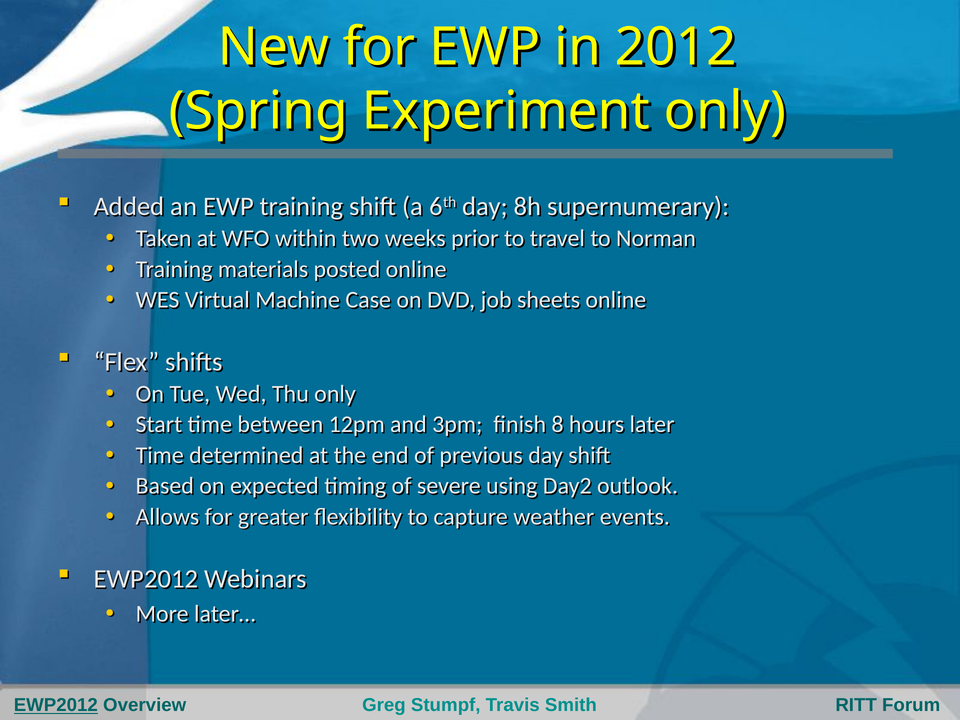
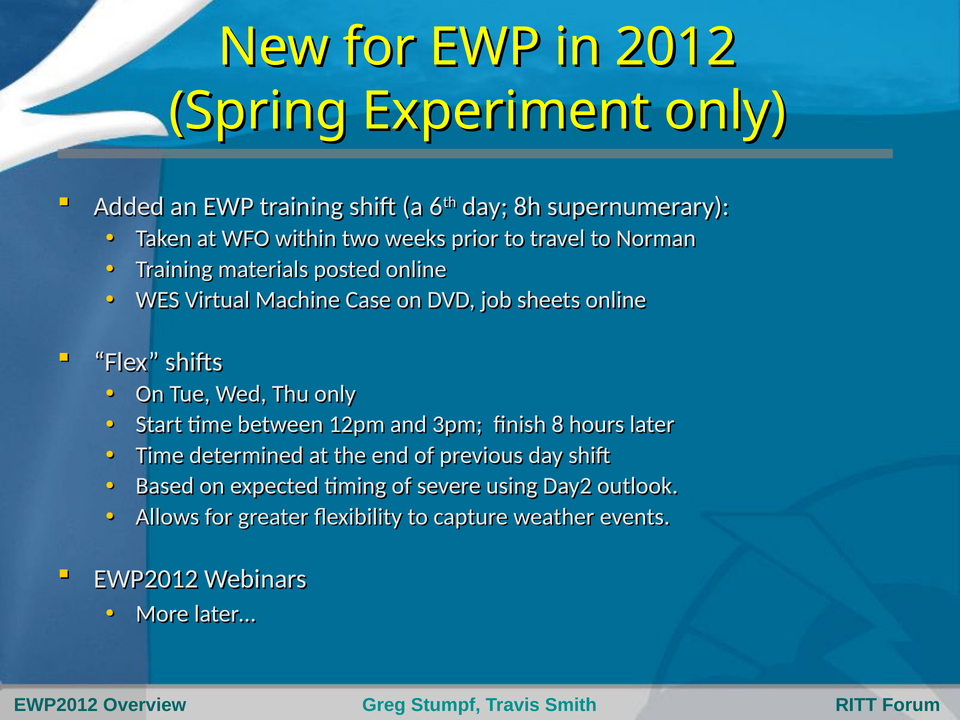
EWP2012 underline: present -> none (56, 705)
